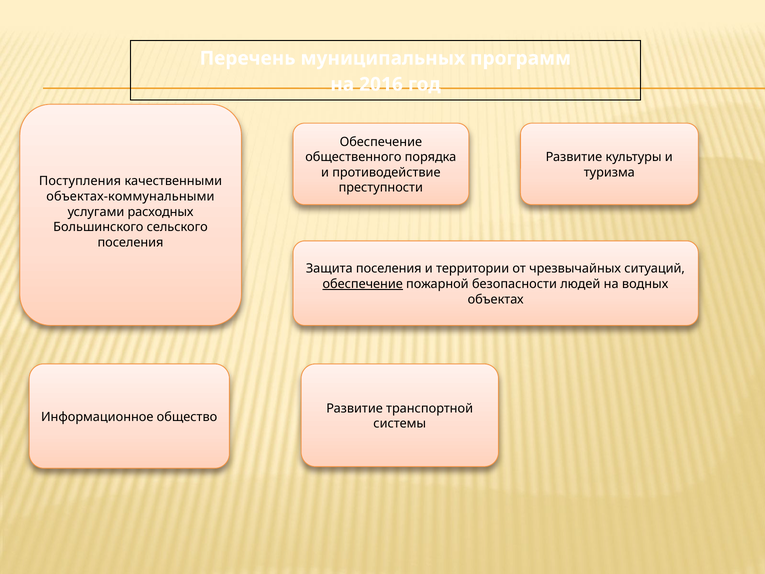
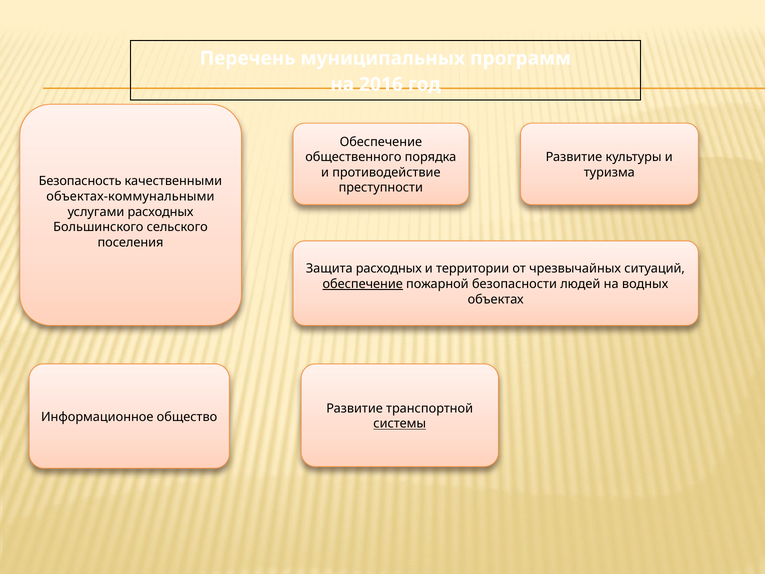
Поступления: Поступления -> Безопасность (80, 181)
Защита поселения: поселения -> расходных (389, 269)
системы underline: none -> present (400, 424)
